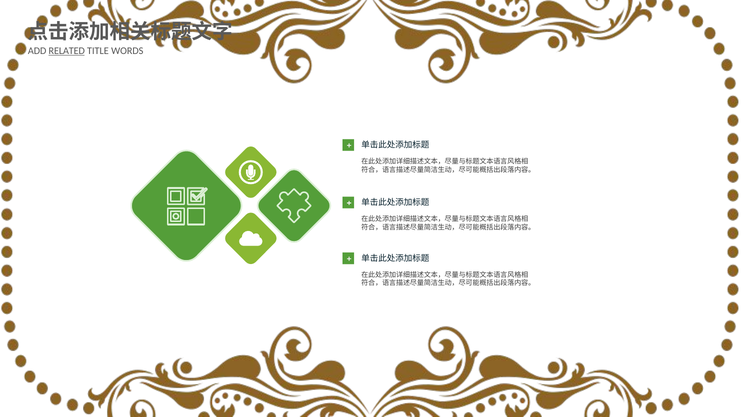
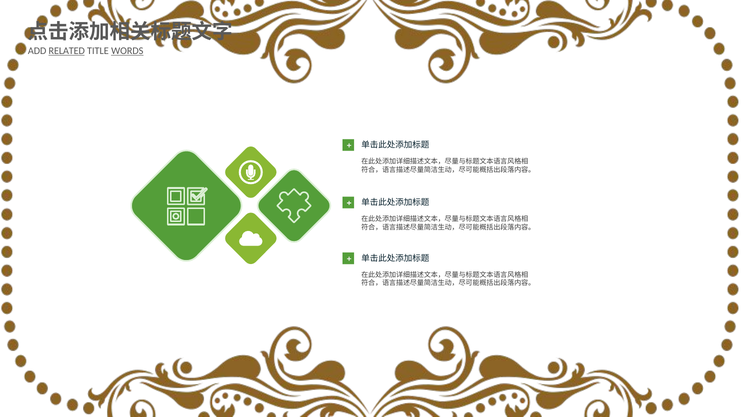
WORDS underline: none -> present (127, 51)
